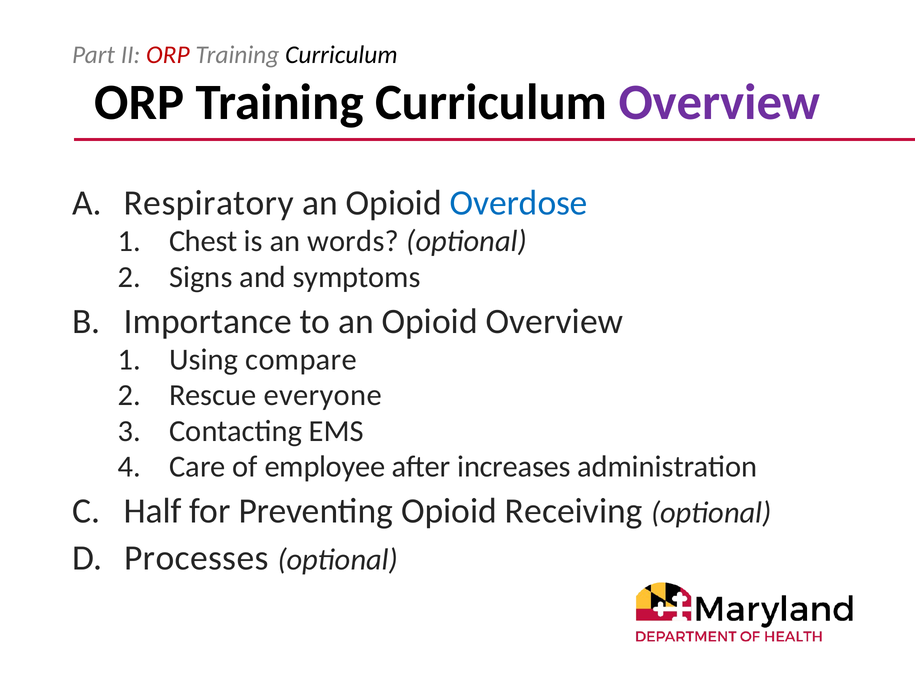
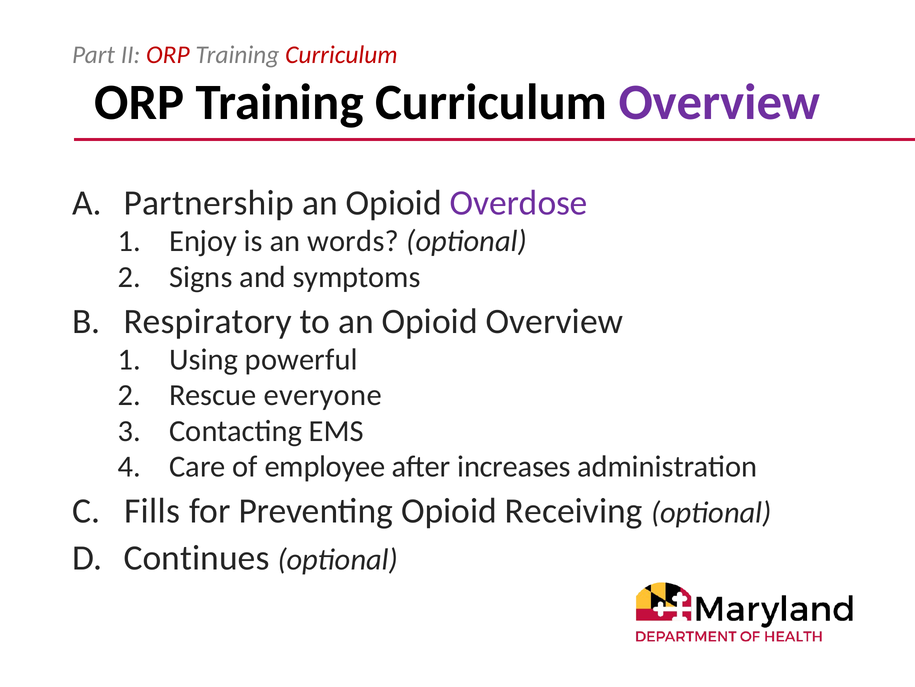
Curriculum colour: black -> red (341, 55)
Respiratory: Respiratory -> Partnership (209, 203)
Overdose colour: blue -> purple (519, 203)
Chest: Chest -> Enjoy (203, 241)
Importance: Importance -> Respiratory (208, 321)
compare: compare -> powerful (301, 359)
Half: Half -> Fills (152, 510)
Processes: Processes -> Continues (197, 557)
